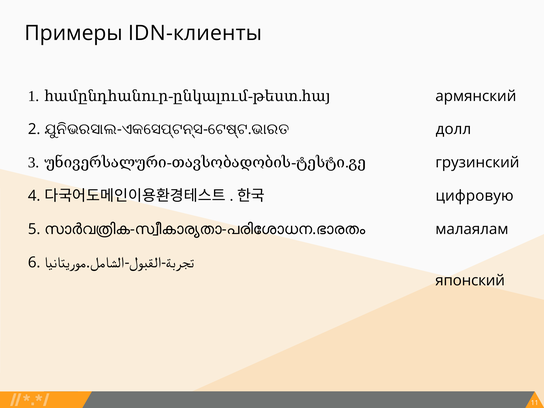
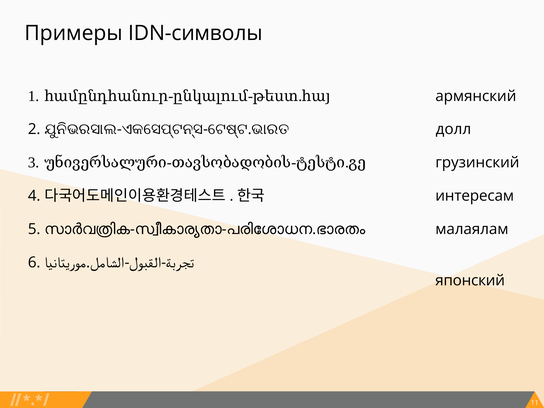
IDN-клиенты: IDN-клиенты -> IDN-символы (195, 33)
цифровую: цифровую -> интересам (475, 196)
